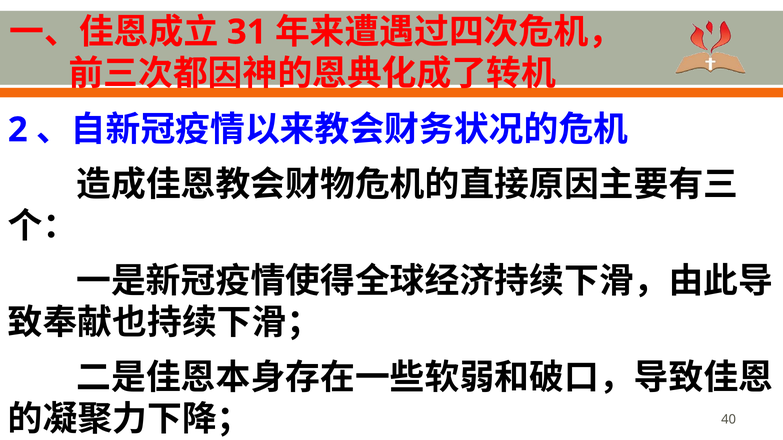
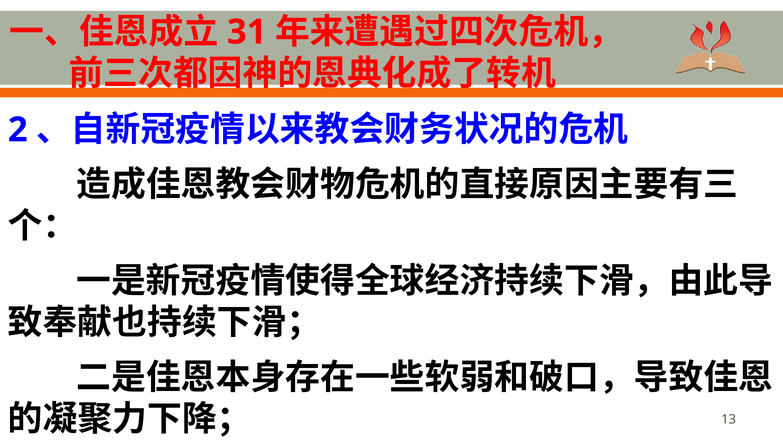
40: 40 -> 13 (729, 420)
